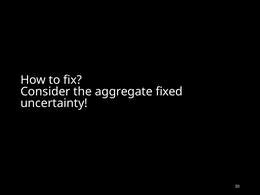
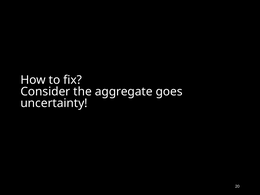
fixed: fixed -> goes (169, 92)
